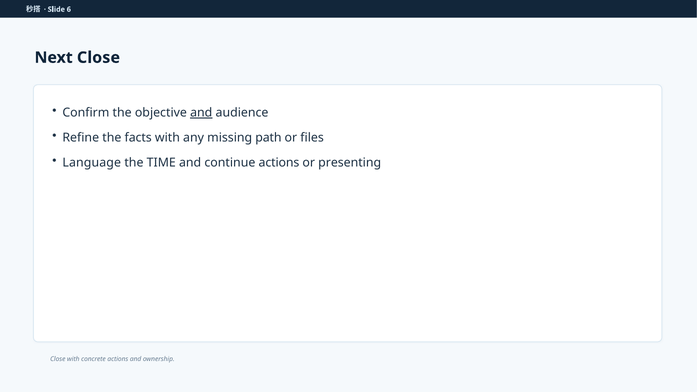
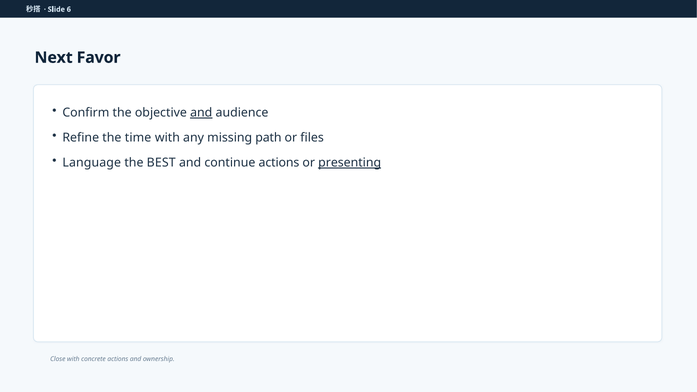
Next Close: Close -> Favor (99, 58)
facts: facts -> time (138, 138)
TIME: TIME -> BEST (161, 163)
presenting underline: none -> present (350, 163)
